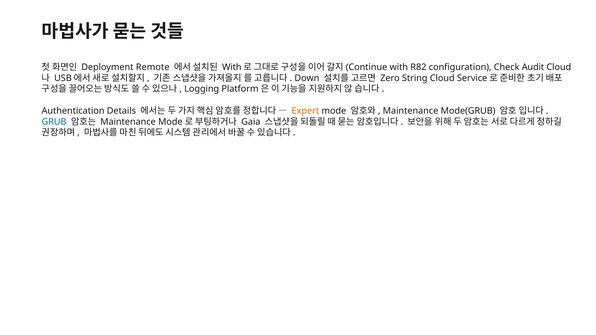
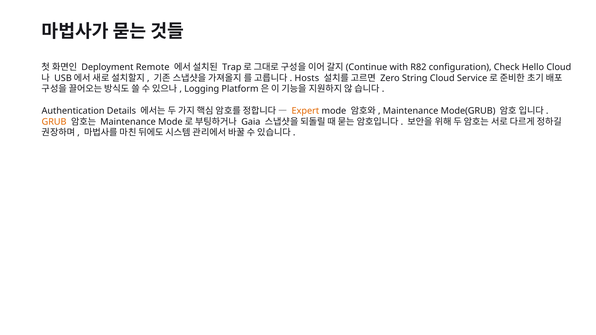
With: With -> Trap (232, 67)
Audit: Audit -> Hello (533, 67)
Down: Down -> Hosts (307, 78)
GRUB colour: blue -> orange (54, 122)
